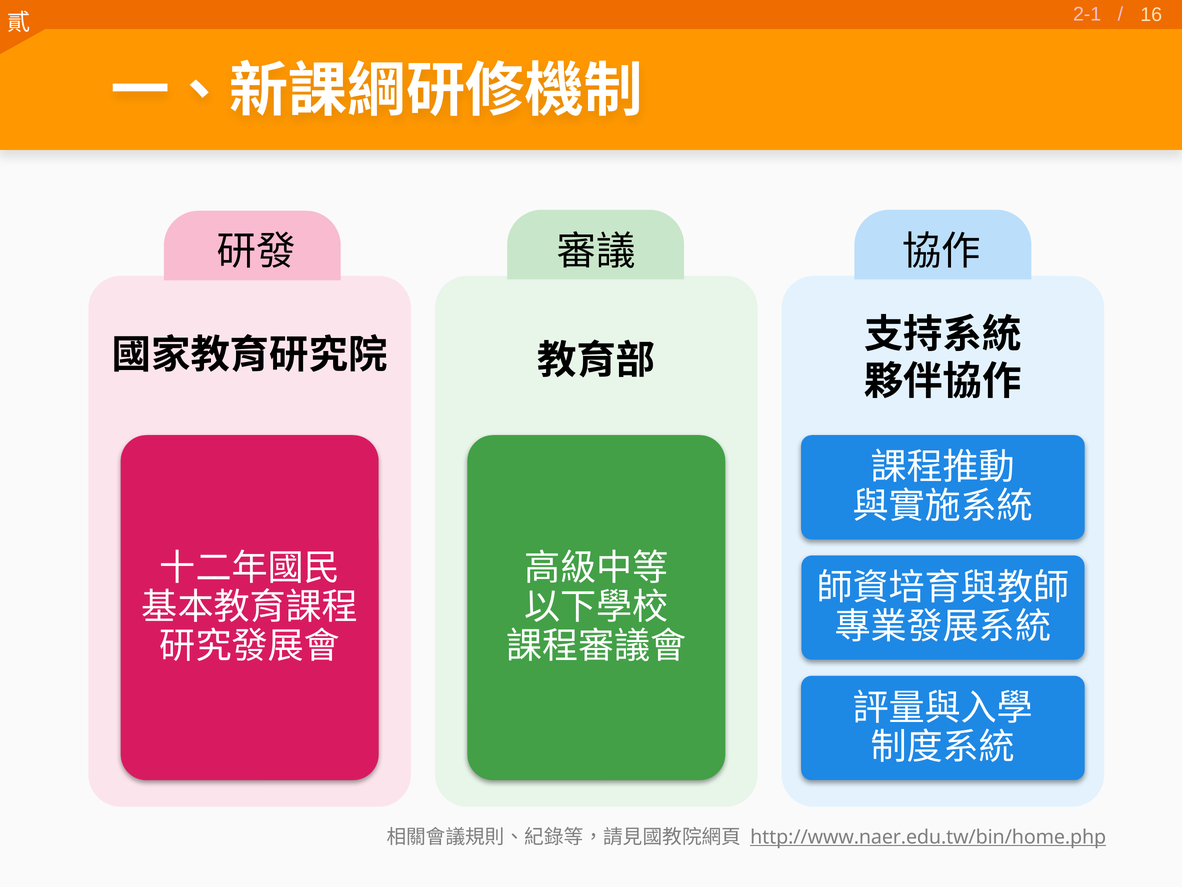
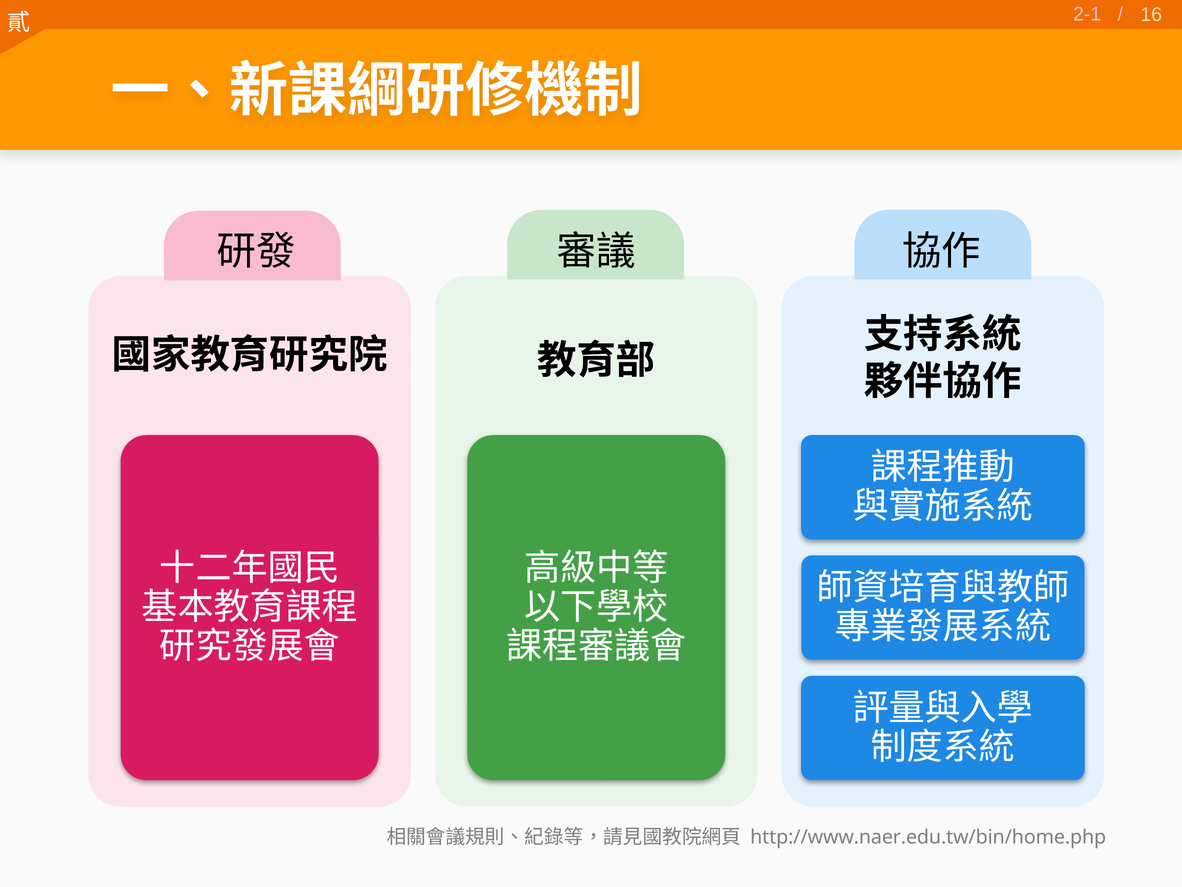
http://www.naer.edu.tw/bin/home.php underline: present -> none (928, 837)
